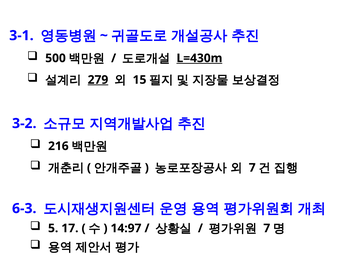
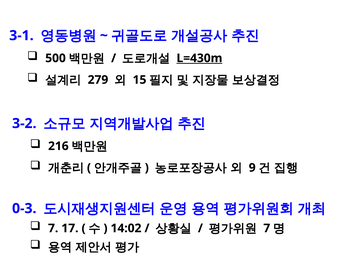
279 underline: present -> none (98, 80)
7: 7 -> 9 (252, 168)
6-3: 6-3 -> 0-3 (24, 208)
5: 5 -> 7 (53, 228)
14:97: 14:97 -> 14:02 (126, 228)
